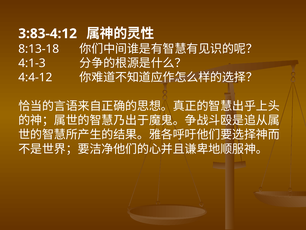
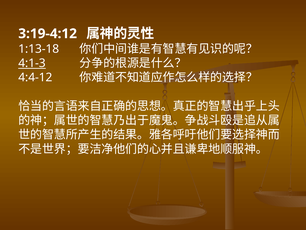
3:83-4:12: 3:83-4:12 -> 3:19-4:12 (48, 34)
8:13-18: 8:13-18 -> 1:13-18 (39, 49)
4:1-3 underline: none -> present (32, 63)
